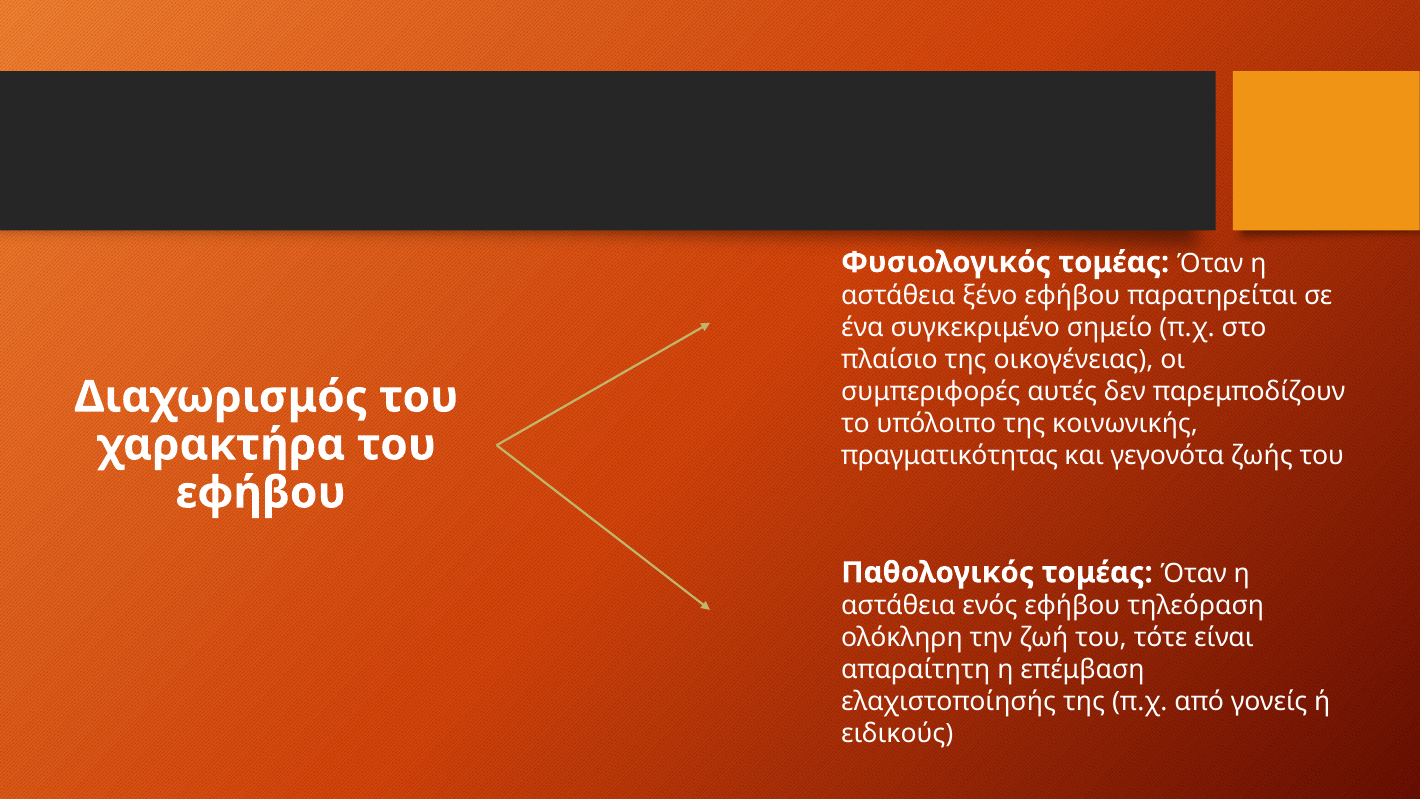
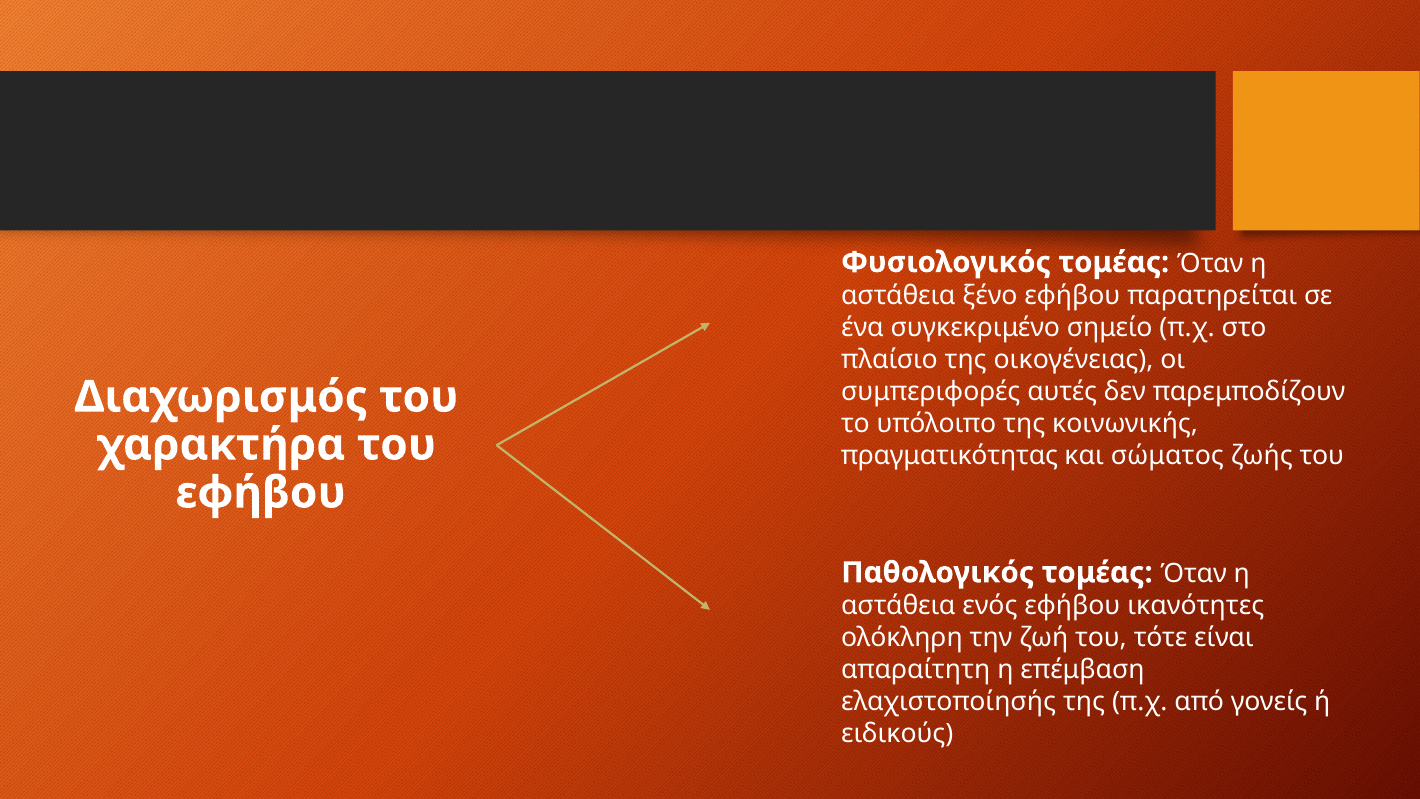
γεγονότα: γεγονότα -> σώματος (1167, 456)
τηλεόραση: τηλεόραση -> ικανότητες (1196, 606)
